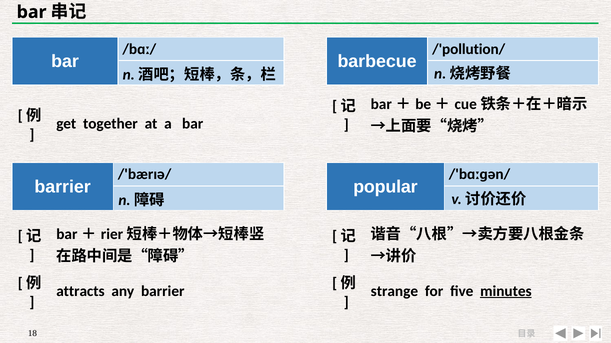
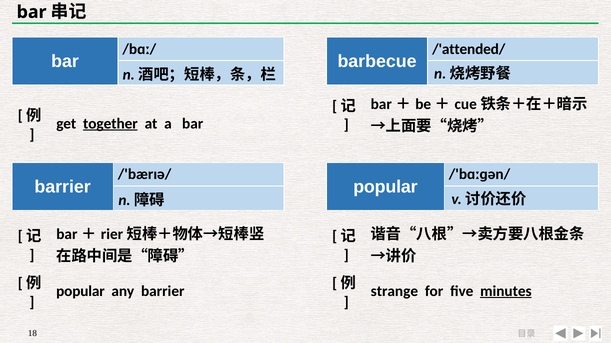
/'pollution/: /'pollution/ -> /'attended/ (469, 49)
together underline: none -> present (110, 124)
attracts: attracts -> popular (80, 292)
